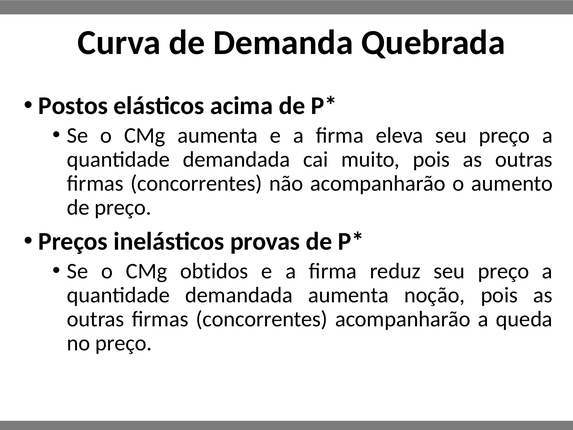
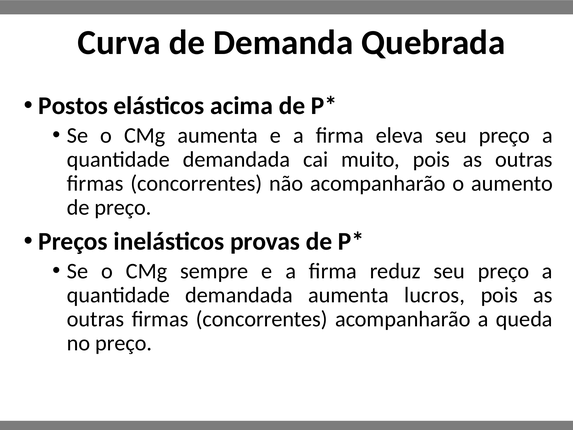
obtidos: obtidos -> sempre (214, 271)
noção: noção -> lucros (435, 295)
